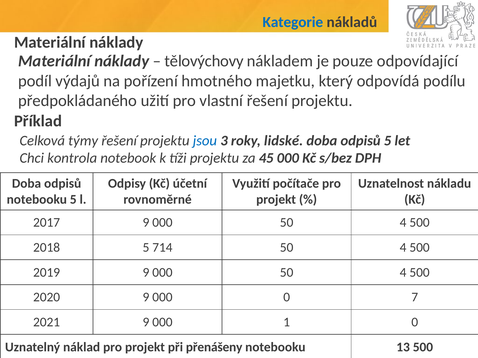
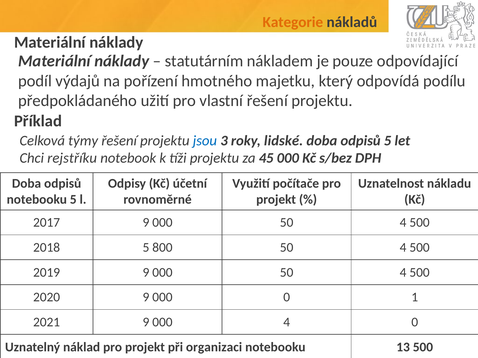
Kategorie colour: blue -> orange (293, 22)
tělovýchovy: tělovýchovy -> statutárním (204, 61)
kontrola: kontrola -> rejstříku (72, 158)
714: 714 -> 800 (162, 248)
7: 7 -> 1 (415, 298)
000 1: 1 -> 4 (287, 323)
přenášeny: přenášeny -> organizaci (214, 347)
